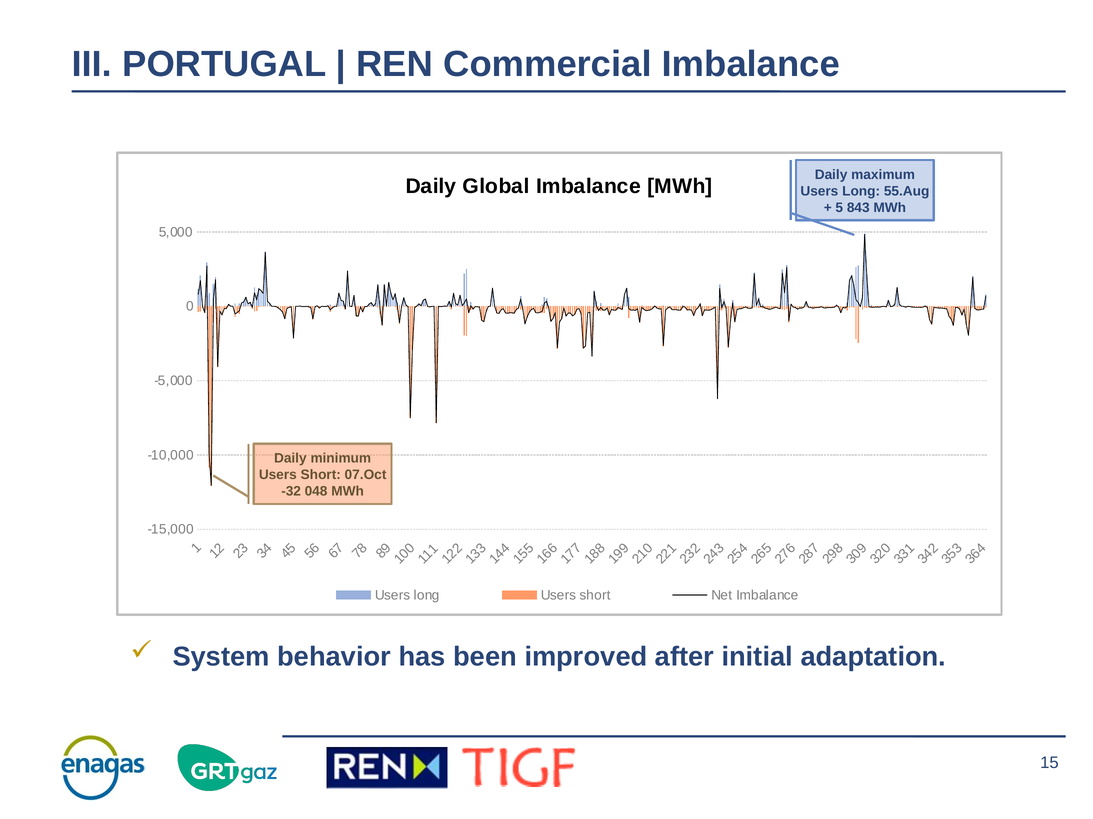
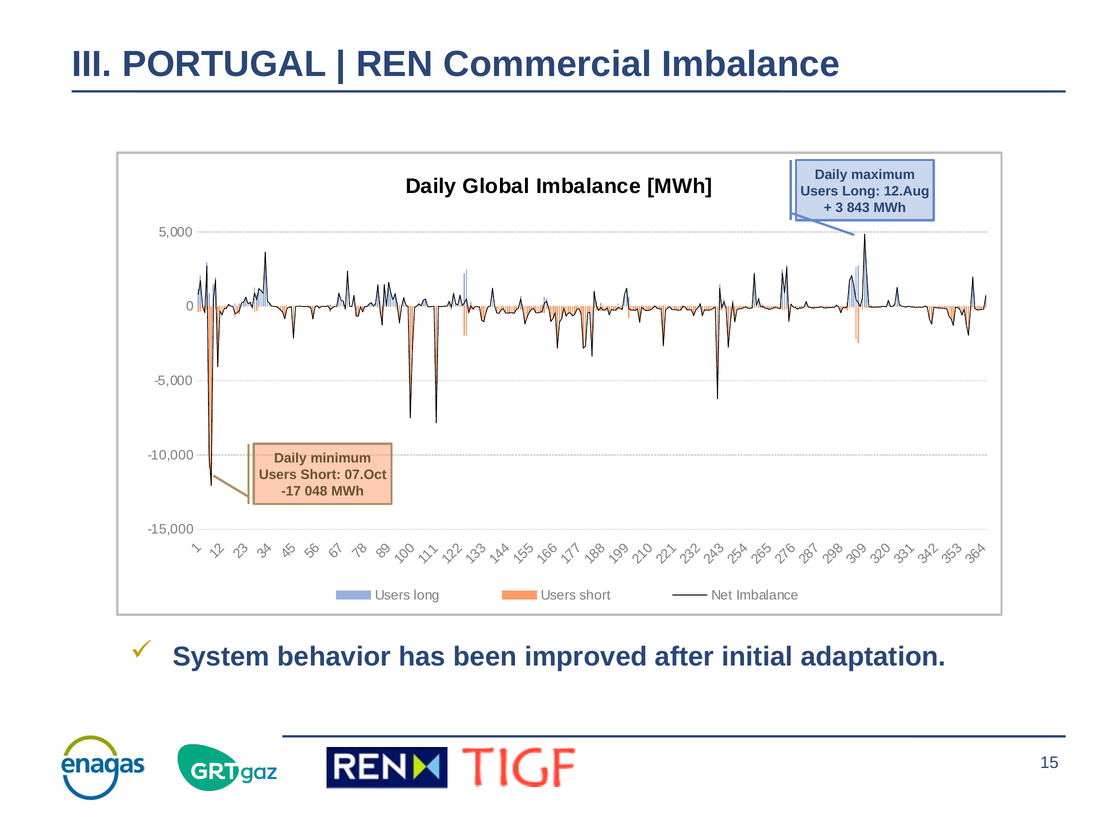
55.Aug: 55.Aug -> 12.Aug (907, 191)
5: 5 -> 3 (839, 208)
-32: -32 -> -17 (291, 492)
